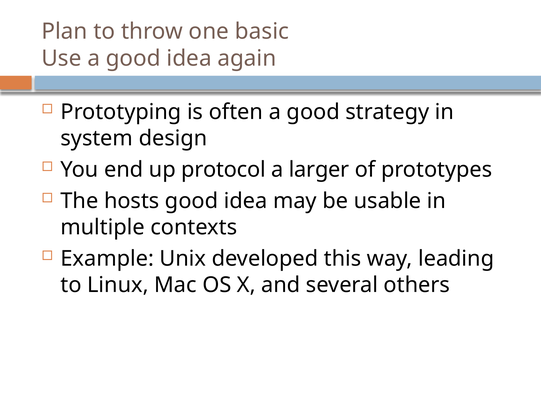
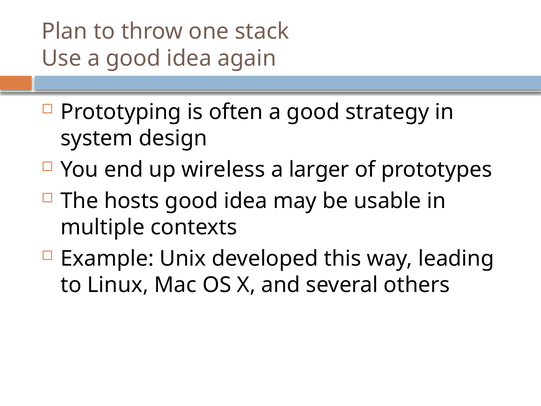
basic: basic -> stack (262, 31)
protocol: protocol -> wireless (223, 170)
